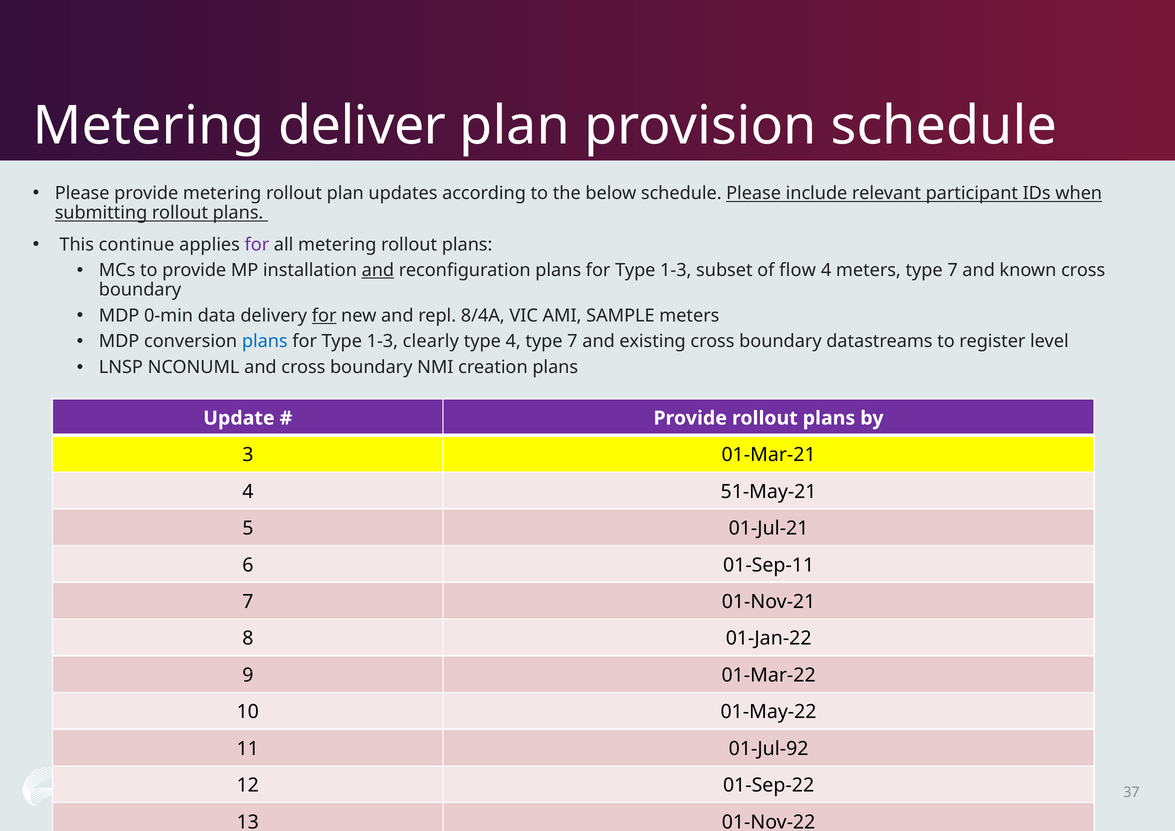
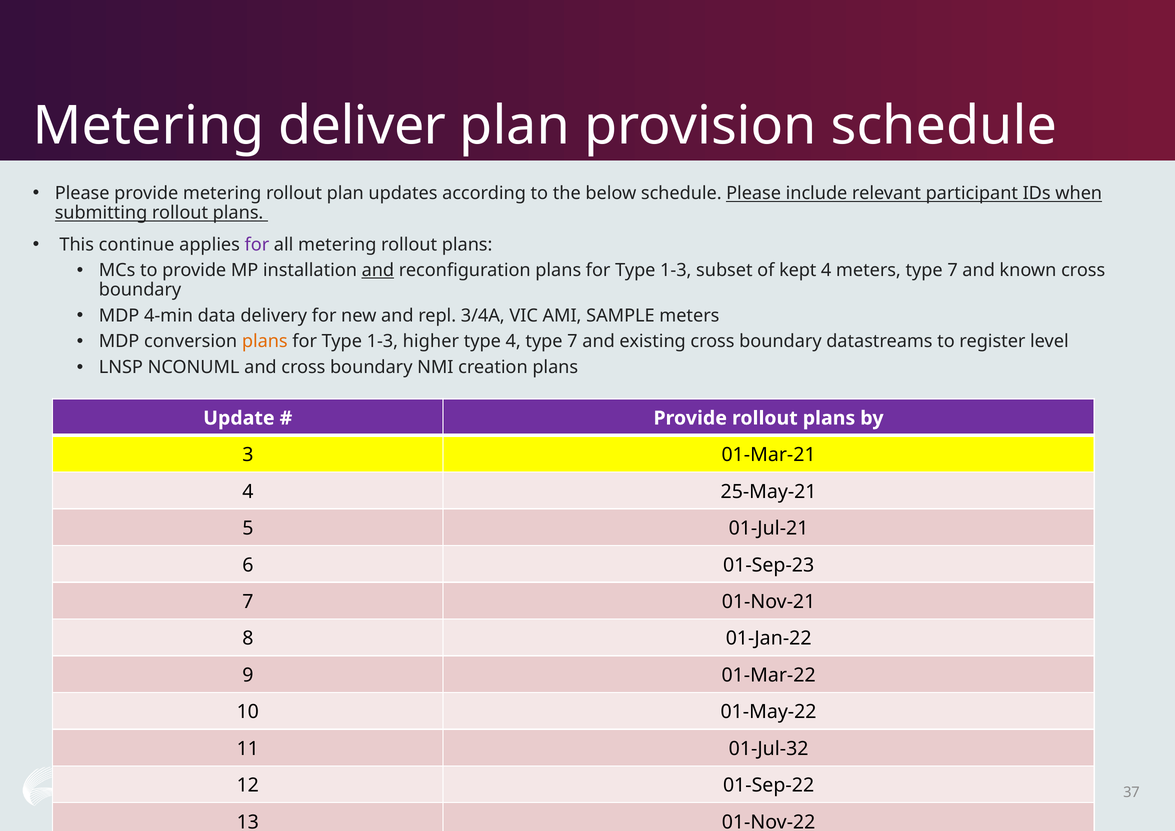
flow: flow -> kept (798, 270)
0-min: 0-min -> 4-min (169, 316)
for underline: present -> none (324, 316)
8/4A: 8/4A -> 3/4A (483, 316)
plans colour: blue -> orange (265, 341)
clearly: clearly -> higher (431, 341)
51-May-21: 51-May-21 -> 25-May-21 (769, 491)
01-Sep-11: 01-Sep-11 -> 01-Sep-23 (769, 565)
01-Jul-92: 01-Jul-92 -> 01-Jul-32 (769, 749)
